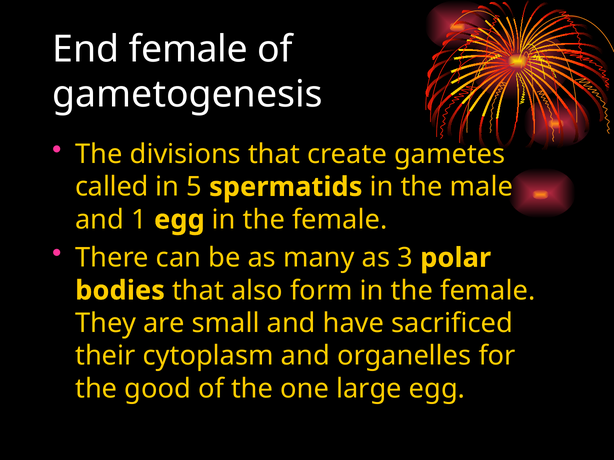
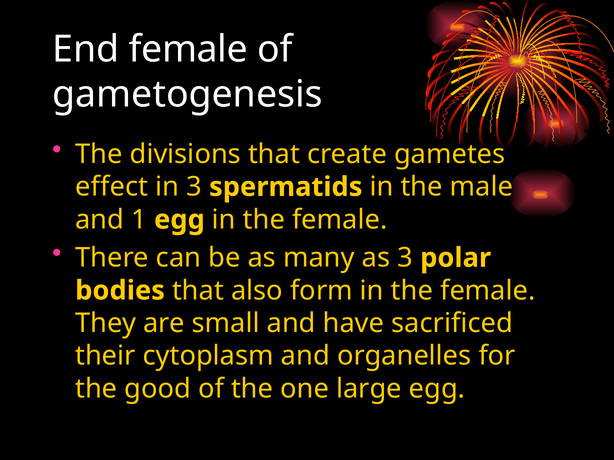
called: called -> effect (112, 187)
in 5: 5 -> 3 (194, 187)
